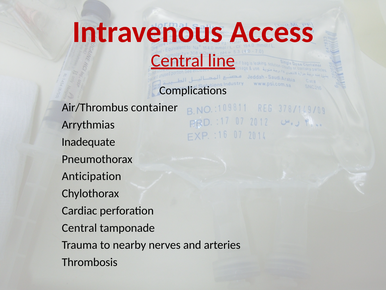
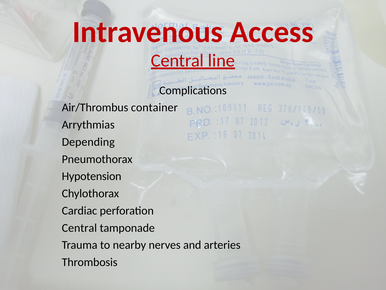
Inadequate: Inadequate -> Depending (88, 142)
Anticipation: Anticipation -> Hypotension (92, 176)
